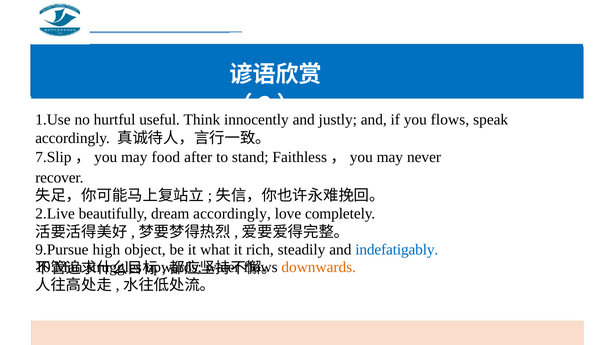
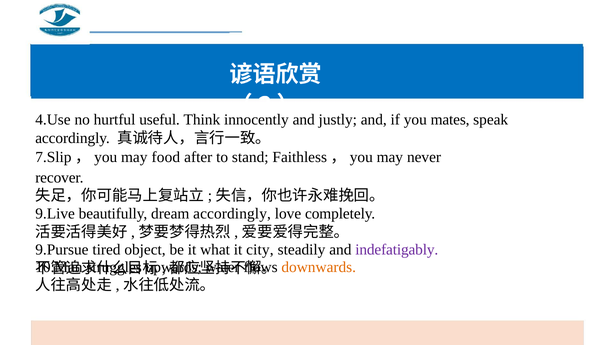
1.Use: 1.Use -> 4.Use (53, 120)
you flows: flows -> mates (450, 120)
2.Live: 2.Live -> 9.Live (55, 214)
high: high -> tired (106, 250)
rich: rich -> city (260, 250)
indefatigably colour: blue -> purple (397, 250)
